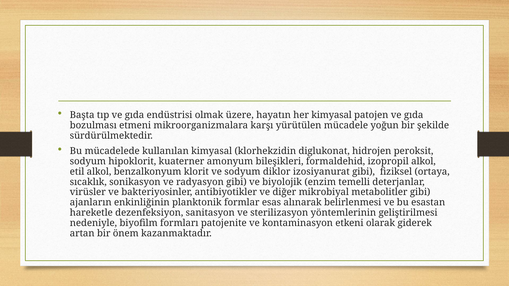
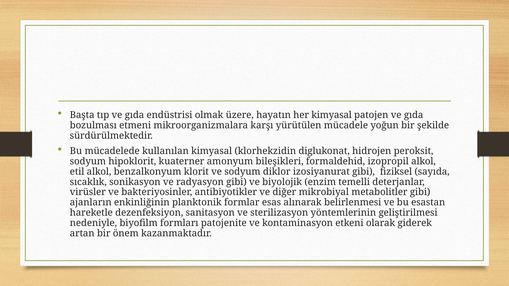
ortaya: ortaya -> sayıda (432, 172)
